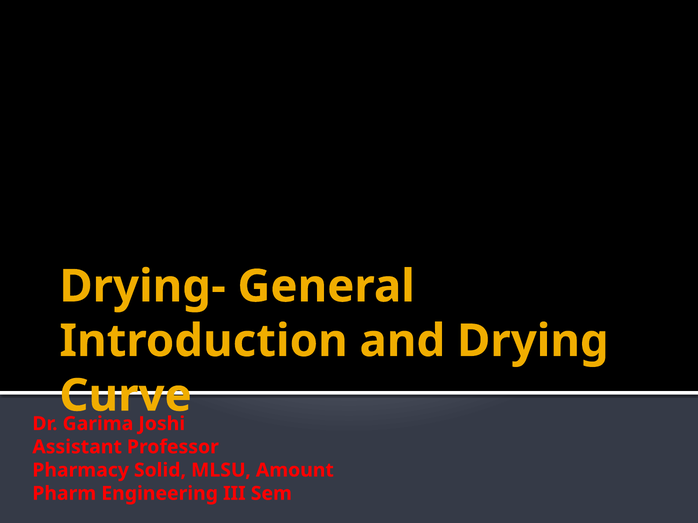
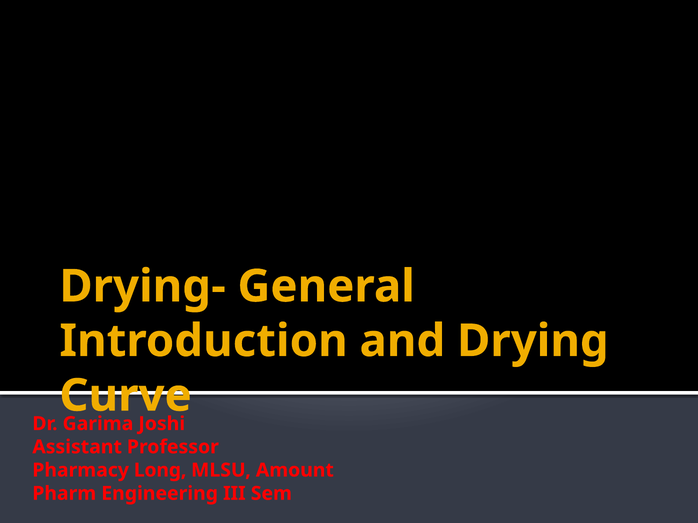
Solid: Solid -> Long (160, 471)
